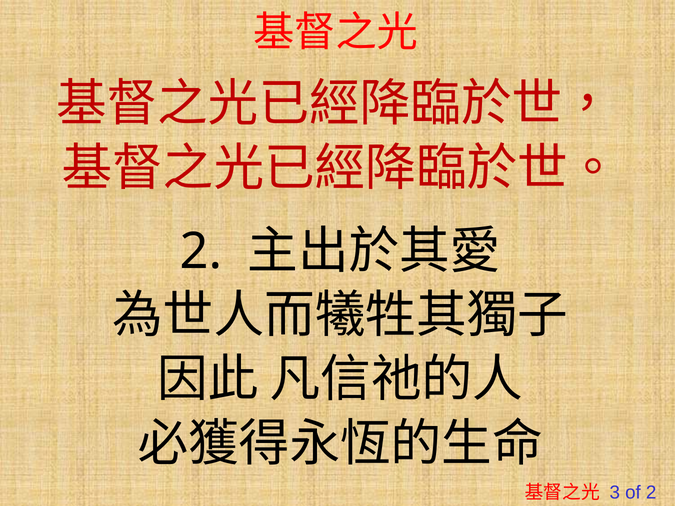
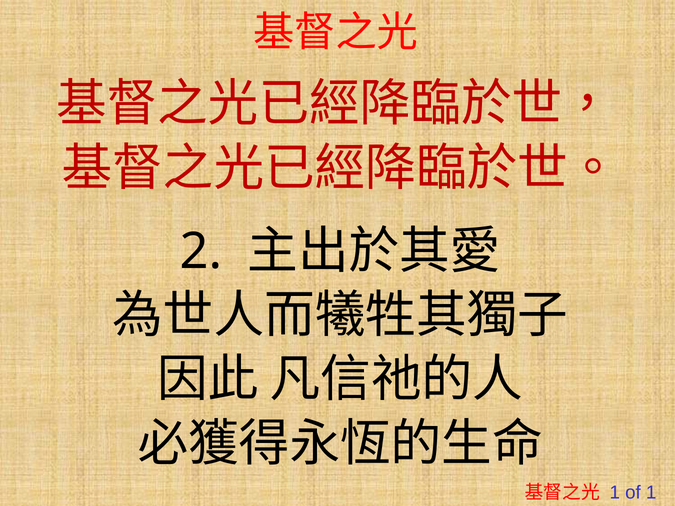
3: 3 -> 1 (615, 493)
of 2: 2 -> 1 (651, 493)
